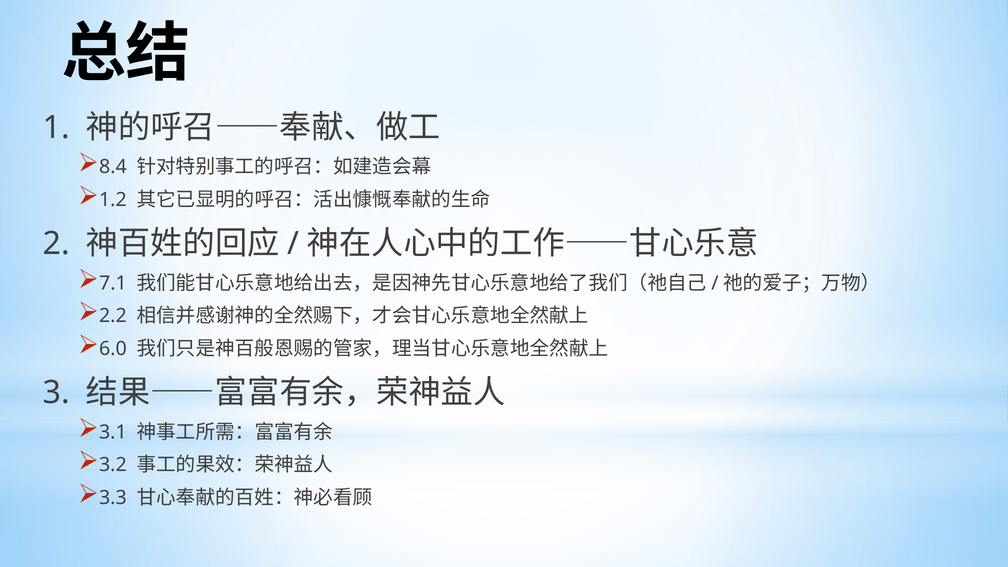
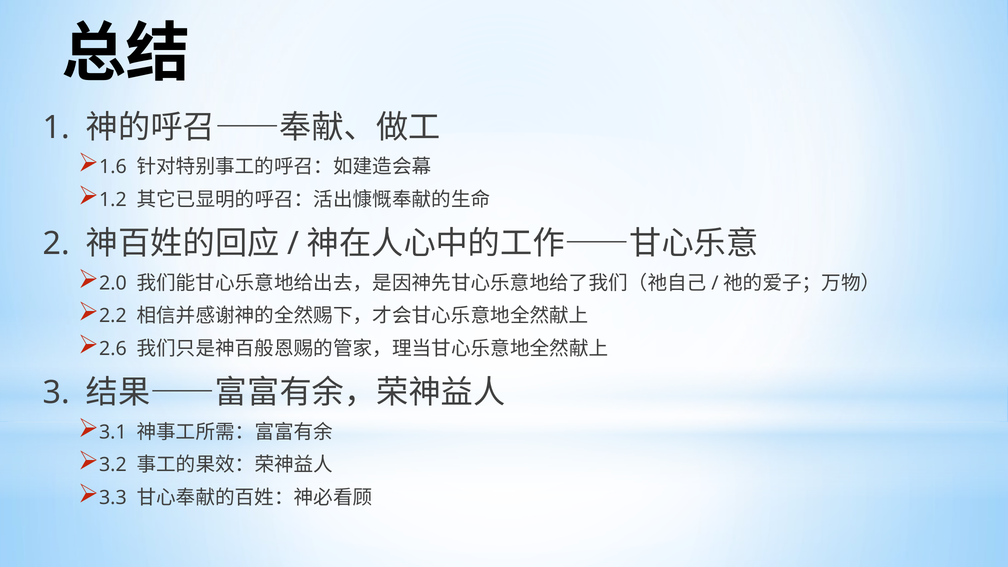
8.4: 8.4 -> 1.6 (113, 167)
7.1: 7.1 -> 2.0 (113, 283)
6.0: 6.0 -> 2.6 (113, 349)
